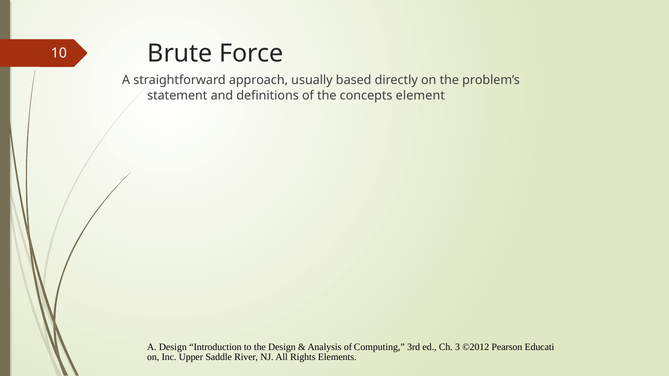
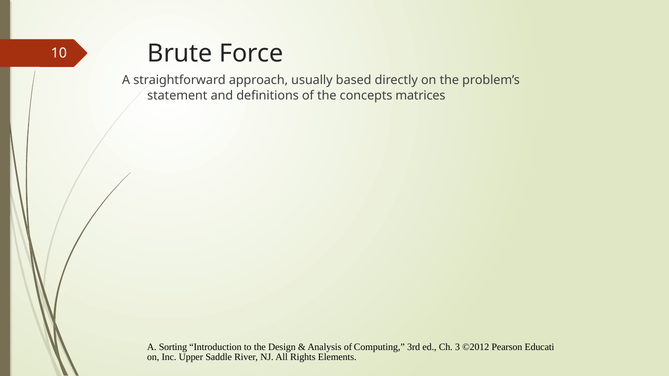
element: element -> matrices (420, 95)
A Design: Design -> Sorting (173, 347)
